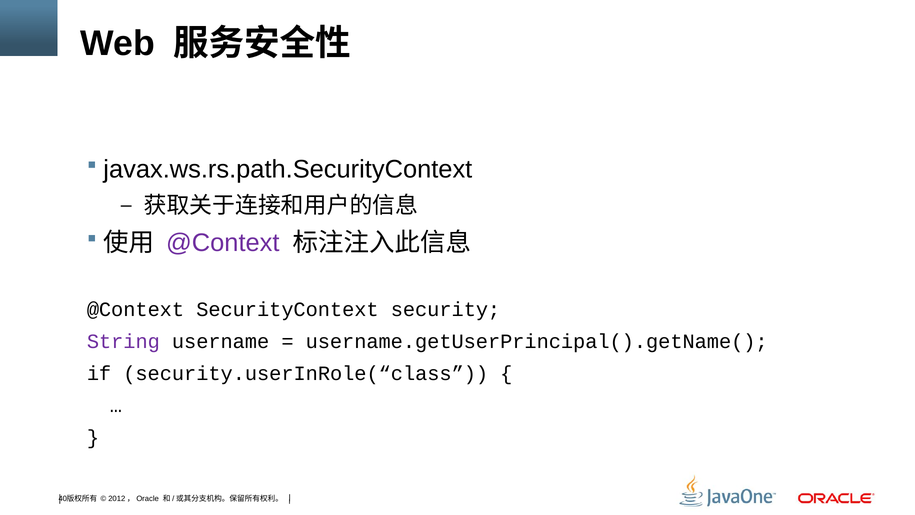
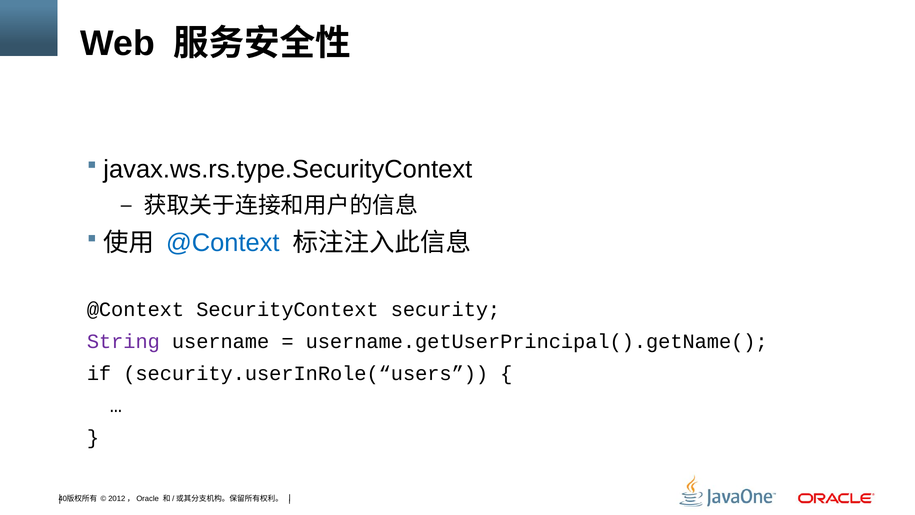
javax.ws.rs.path.SecurityContext: javax.ws.rs.path.SecurityContext -> javax.ws.rs.type.SecurityContext (288, 169)
@Context colour: purple -> blue (223, 243)
security.userInRole(“class: security.userInRole(“class -> security.userInRole(“users (306, 373)
